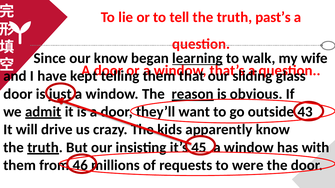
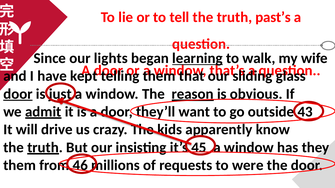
our know: know -> lights (111, 58)
door underline: none -> present (18, 94)
with: with -> they (316, 148)
